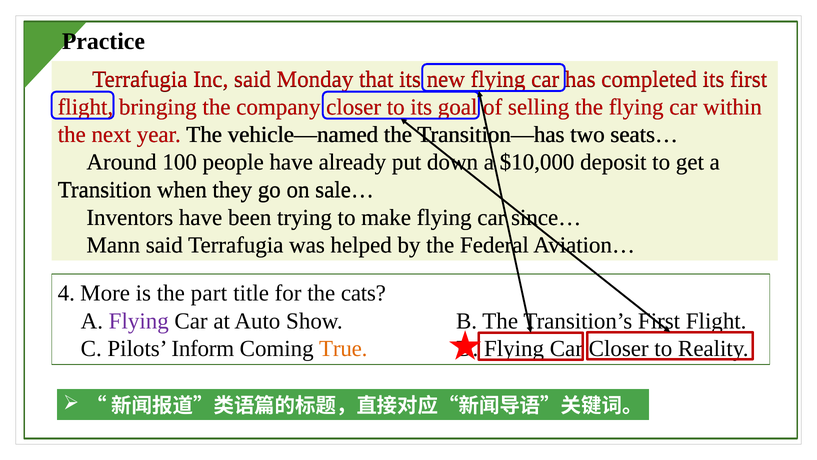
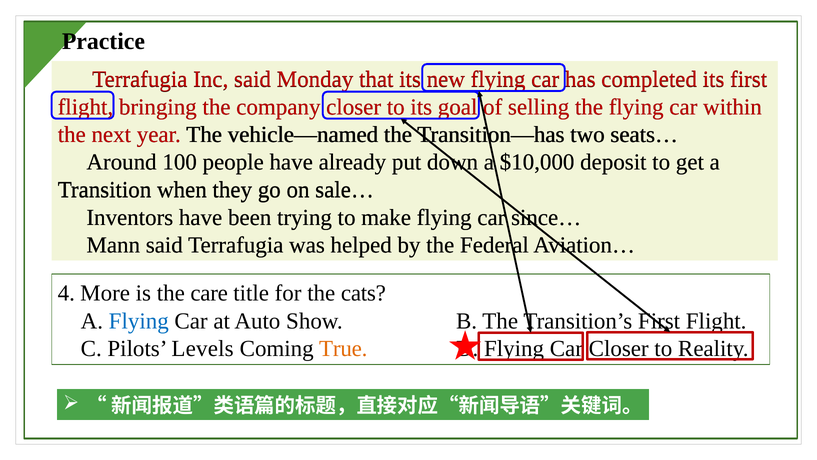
part: part -> care (209, 293)
Flying colour: purple -> blue (139, 321)
Inform: Inform -> Levels (203, 348)
